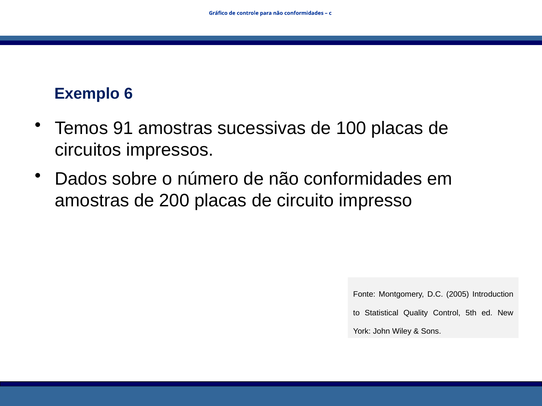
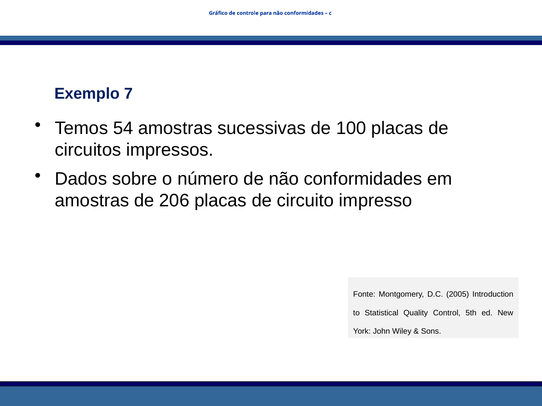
6: 6 -> 7 (129, 94)
91: 91 -> 54 (123, 128)
200: 200 -> 206 (174, 201)
